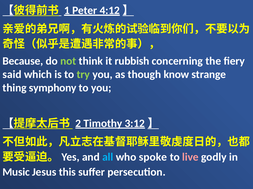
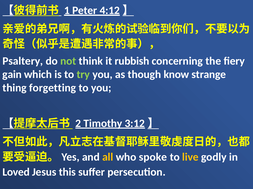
Because: Because -> Psaltery (23, 61)
said: said -> gain (12, 75)
symphony: symphony -> forgetting (53, 88)
all colour: light blue -> yellow (108, 158)
live colour: pink -> yellow (190, 158)
Music: Music -> Loved (16, 173)
